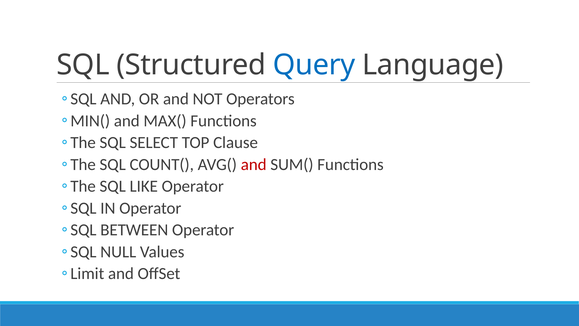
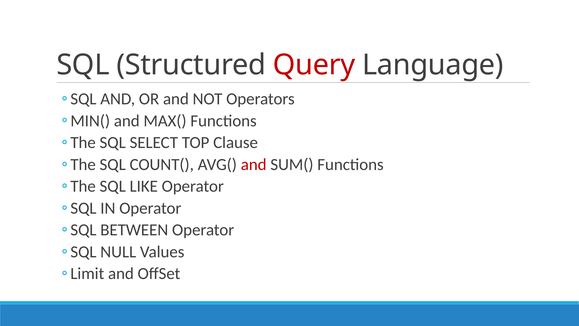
Query colour: blue -> red (314, 65)
